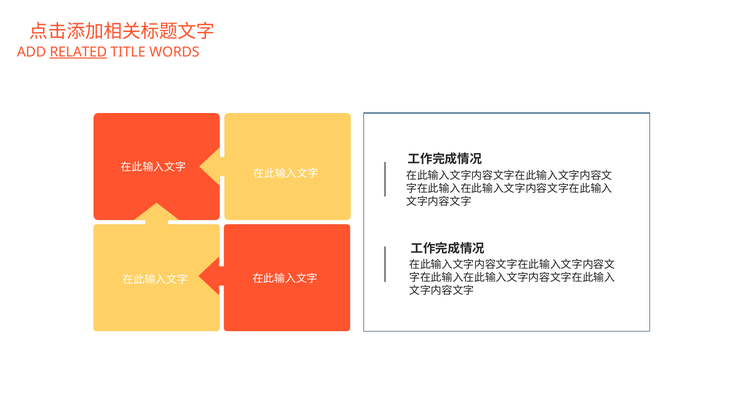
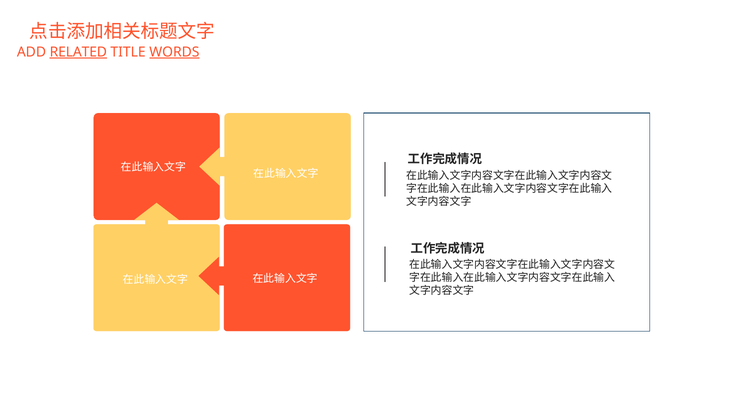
WORDS underline: none -> present (174, 52)
